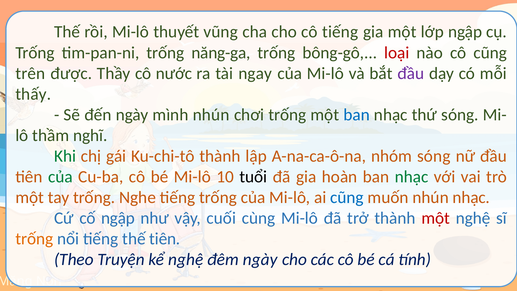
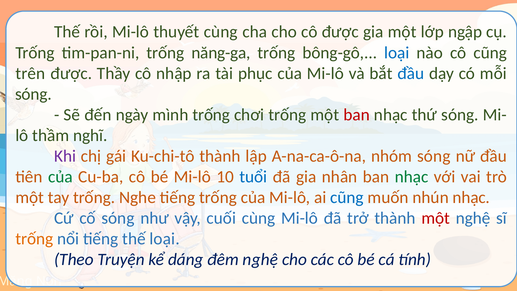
thuyết vũng: vũng -> cùng (221, 32)
cô tiếng: tiếng -> được (340, 32)
loại colour: red -> blue (397, 53)
nước: nước -> nhập (174, 73)
ngay: ngay -> phục (255, 73)
đầu colour: purple -> blue (411, 73)
thấy: thấy -> sóng (33, 94)
mình nhún: nhún -> trống (211, 115)
ban colour: blue -> red (357, 115)
Khi colour: green -> purple (65, 156)
tuổi colour: black -> blue (253, 177)
hoàn: hoàn -> nhân (340, 177)
cố ngập: ngập -> sóng (118, 218)
thế tiên: tiên -> loại (165, 239)
kể nghệ: nghệ -> dáng (186, 259)
đêm ngày: ngày -> nghệ (260, 259)
